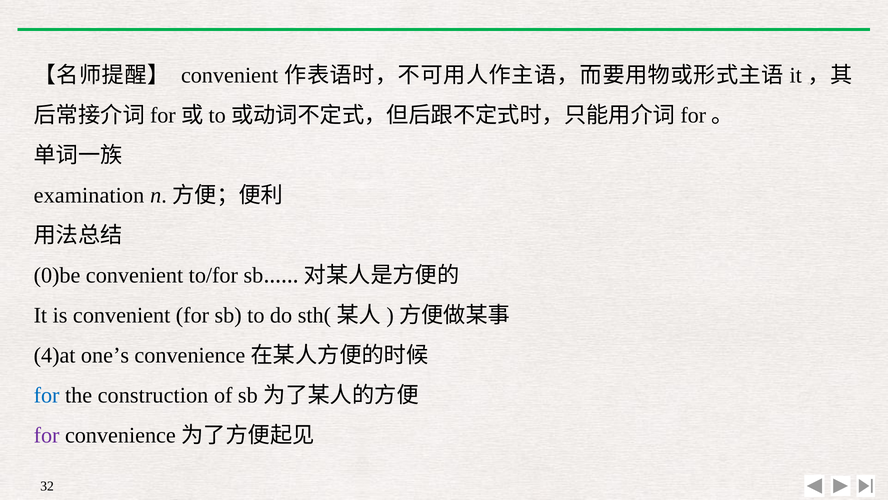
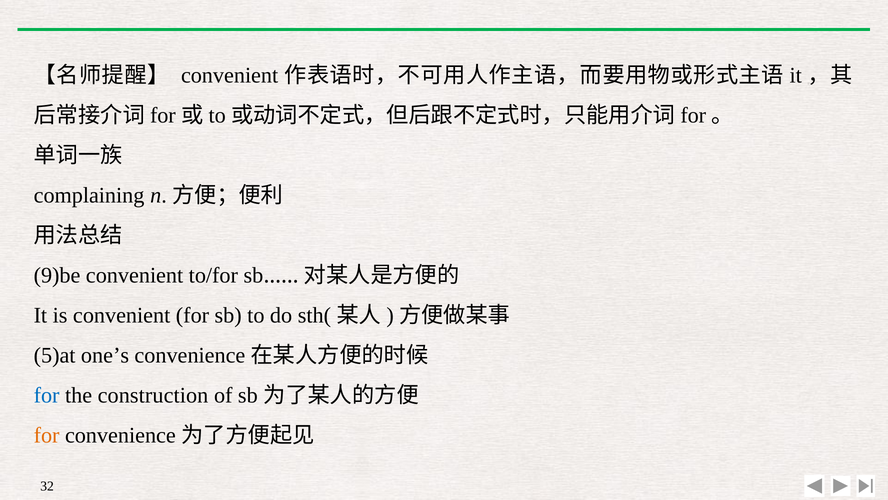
examination: examination -> complaining (89, 195)
0)be: 0)be -> 9)be (57, 275)
4)at: 4)at -> 5)at (55, 355)
for colour: purple -> orange (47, 435)
